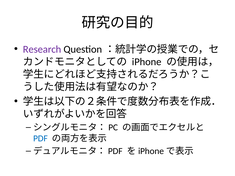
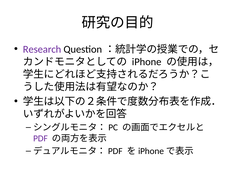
PDF colour: blue -> purple (40, 139)
